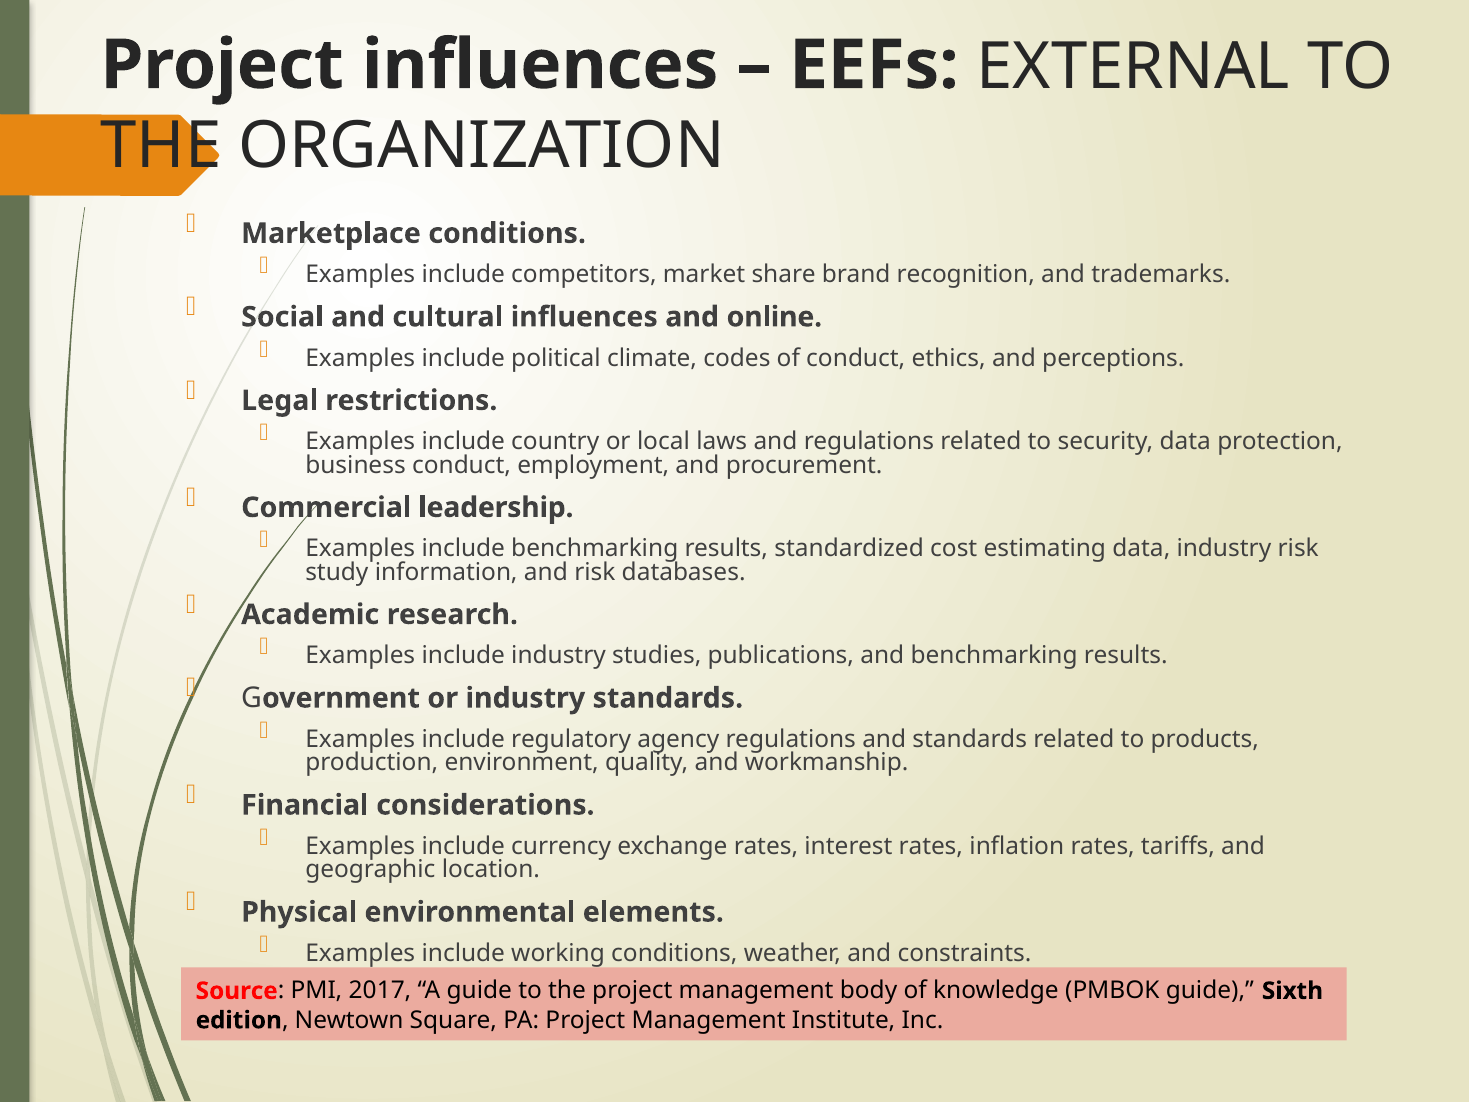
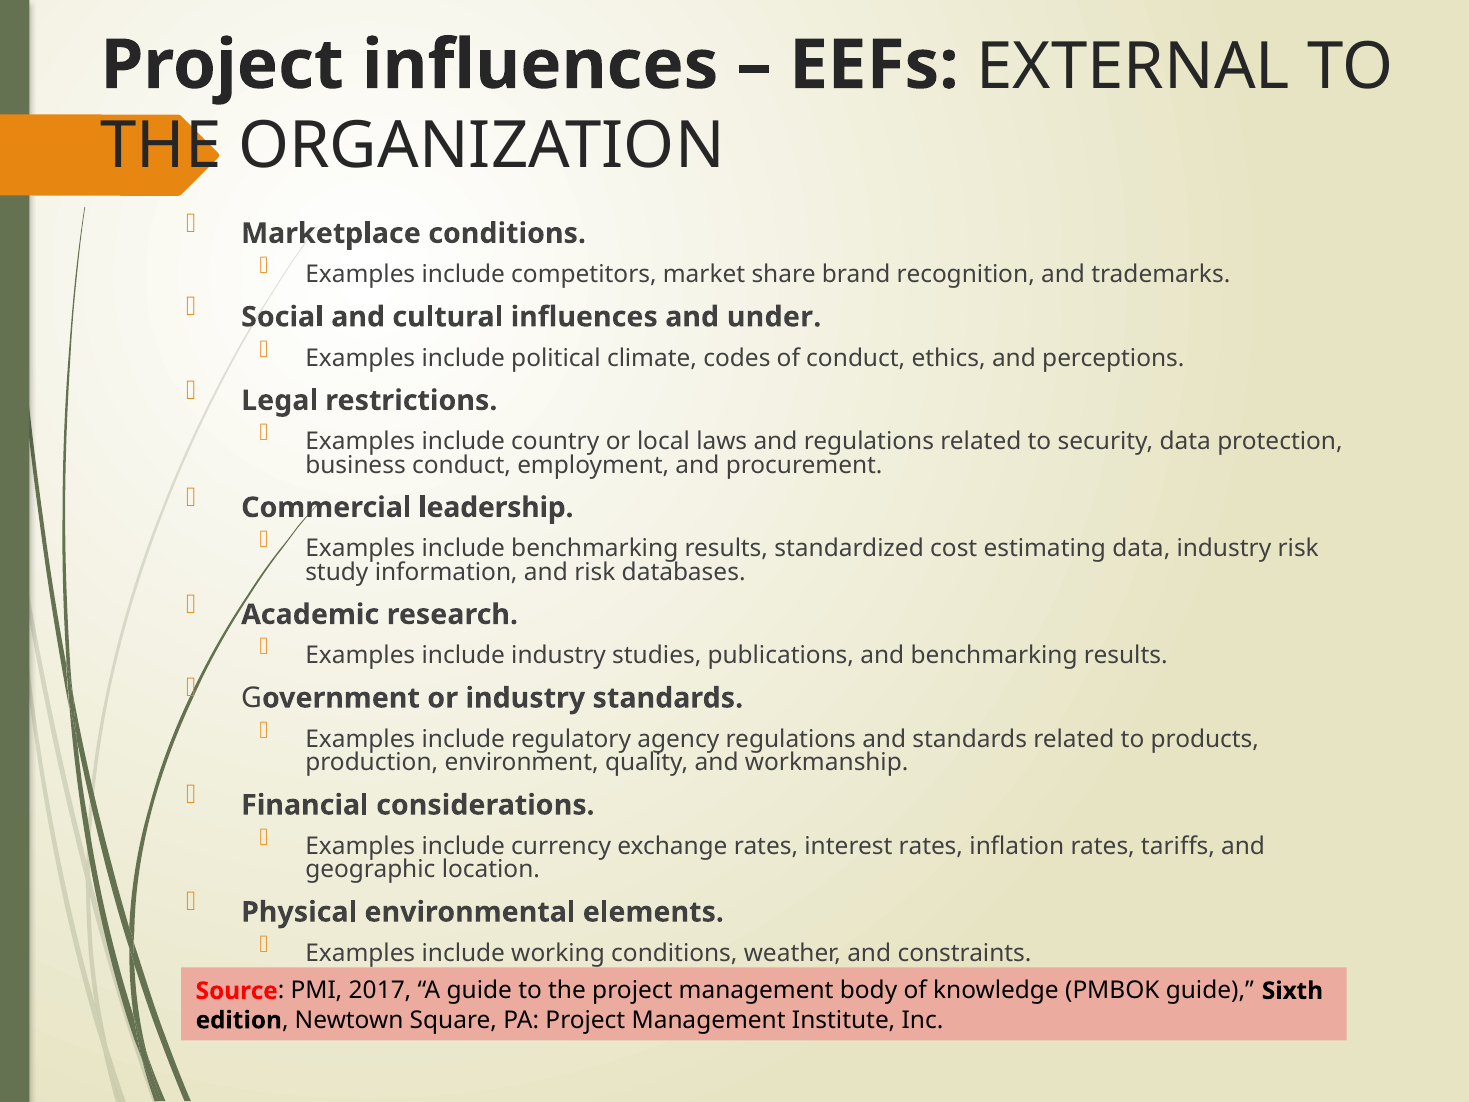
online: online -> under (774, 317)
